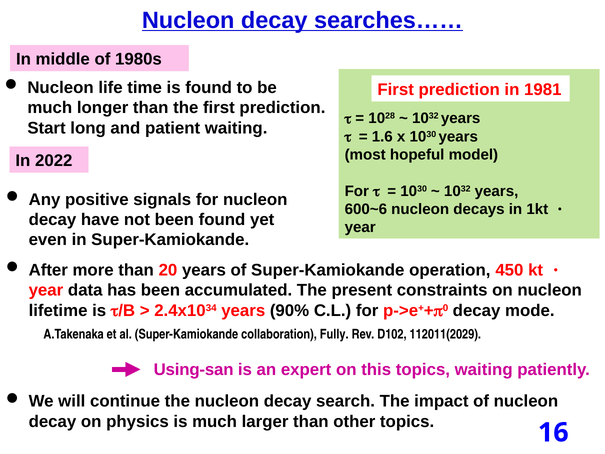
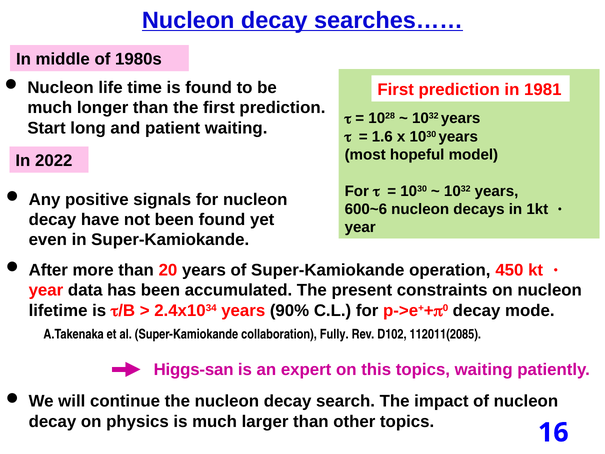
112011(2029: 112011(2029 -> 112011(2085 (445, 334)
Using-san: Using-san -> Higgs-san (194, 369)
